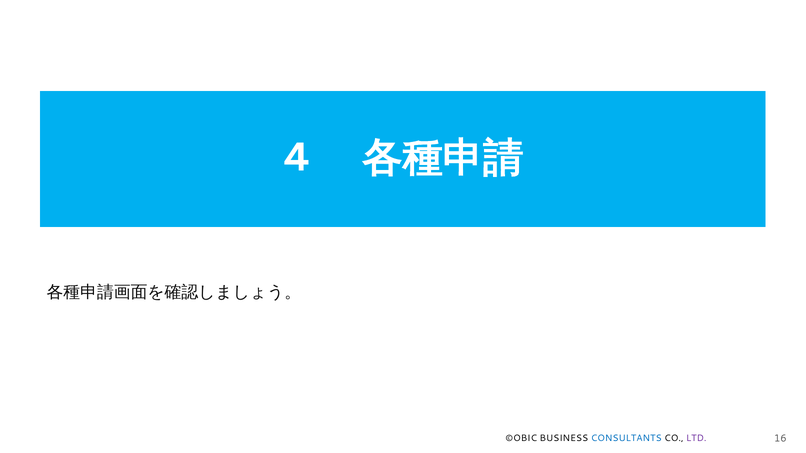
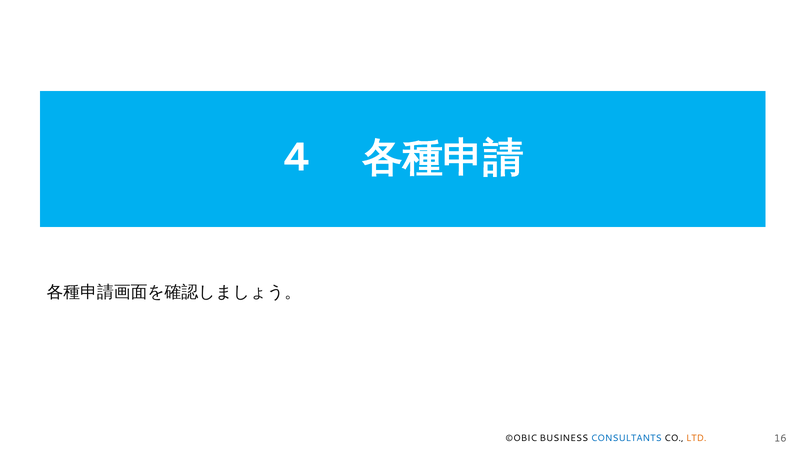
LTD colour: purple -> orange (696, 438)
